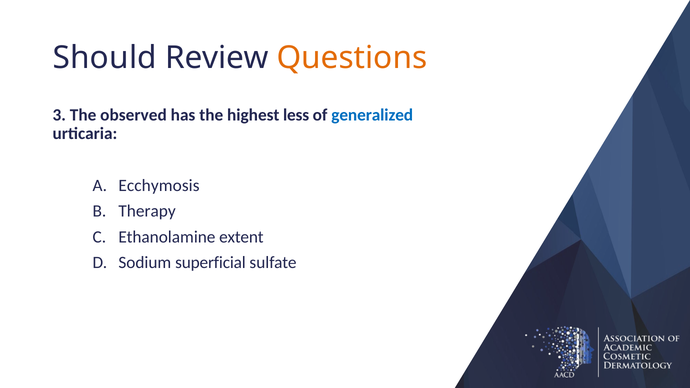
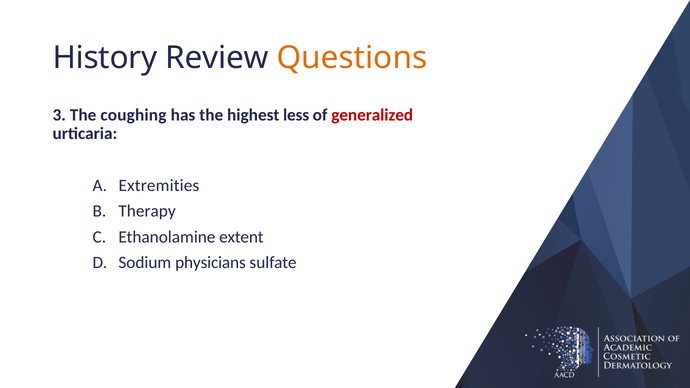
Should: Should -> History (105, 58)
observed: observed -> coughing (133, 115)
generalized colour: blue -> red (372, 115)
Ecchymosis: Ecchymosis -> Extremities (159, 185)
superficial: superficial -> physicians (210, 263)
